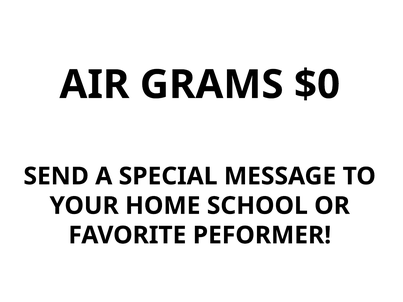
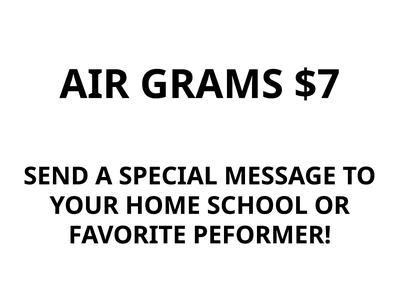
$0: $0 -> $7 (317, 85)
